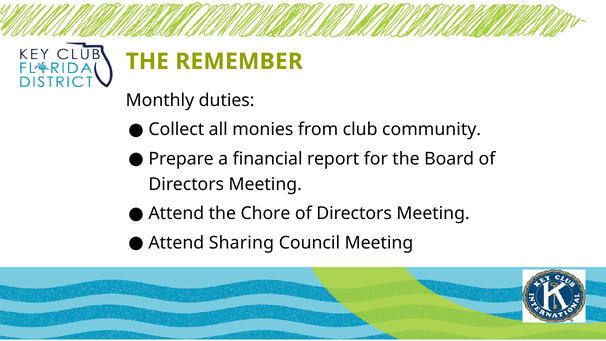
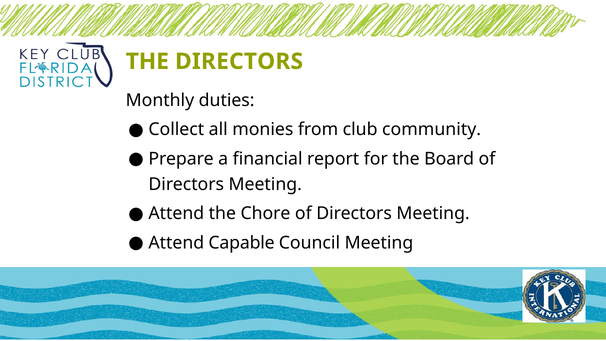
THE REMEMBER: REMEMBER -> DIRECTORS (239, 61)
Sharing: Sharing -> Capable (242, 243)
